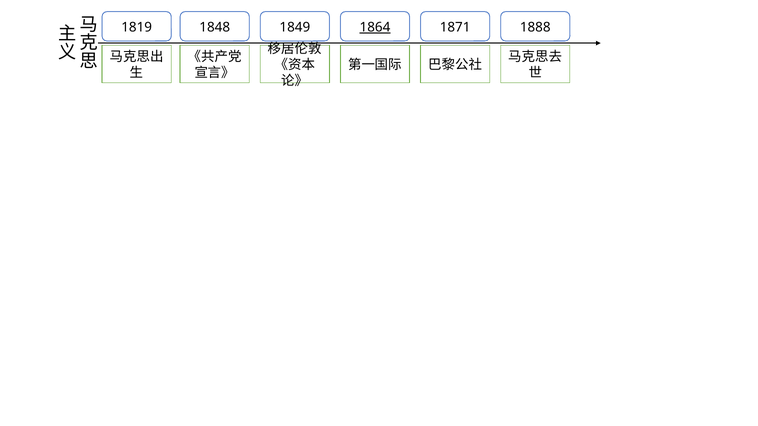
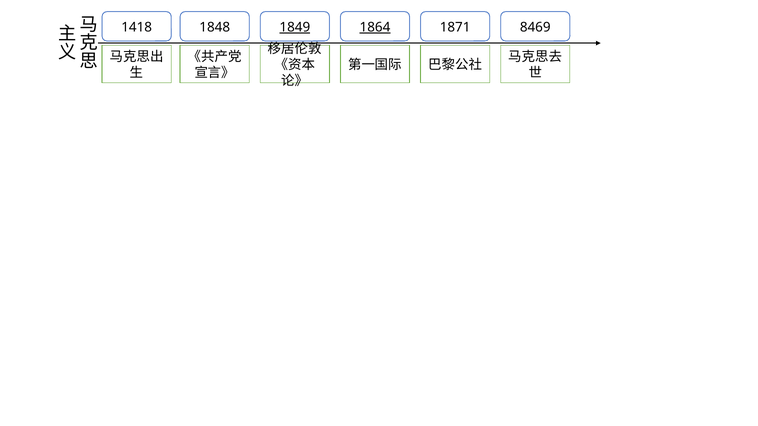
1819: 1819 -> 1418 (137, 27)
1849 underline: none -> present (295, 27)
1888: 1888 -> 8469 (535, 27)
